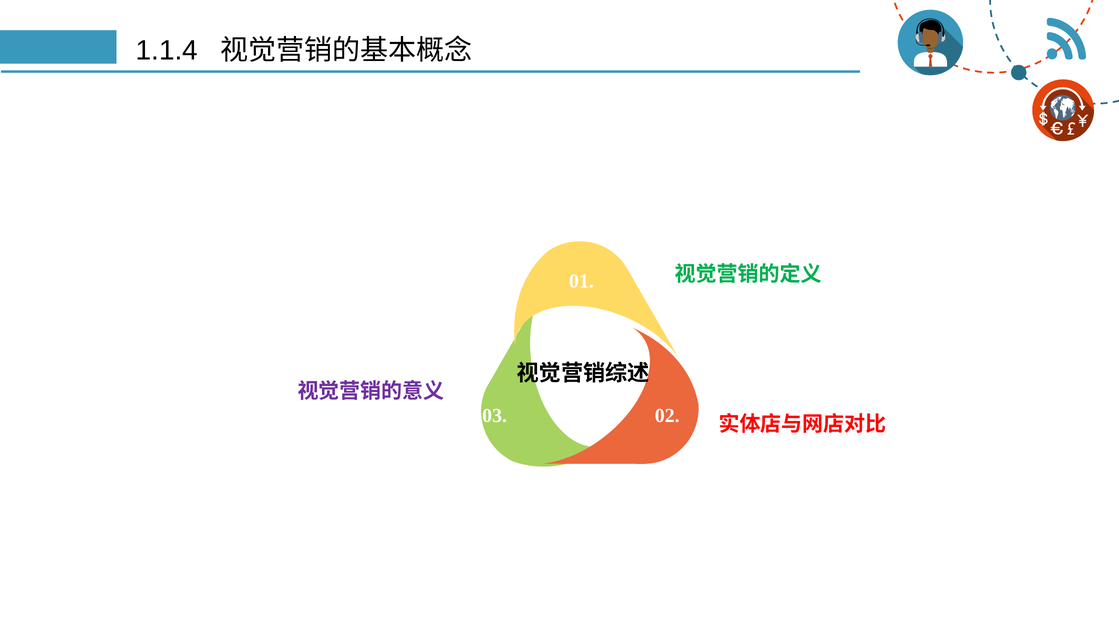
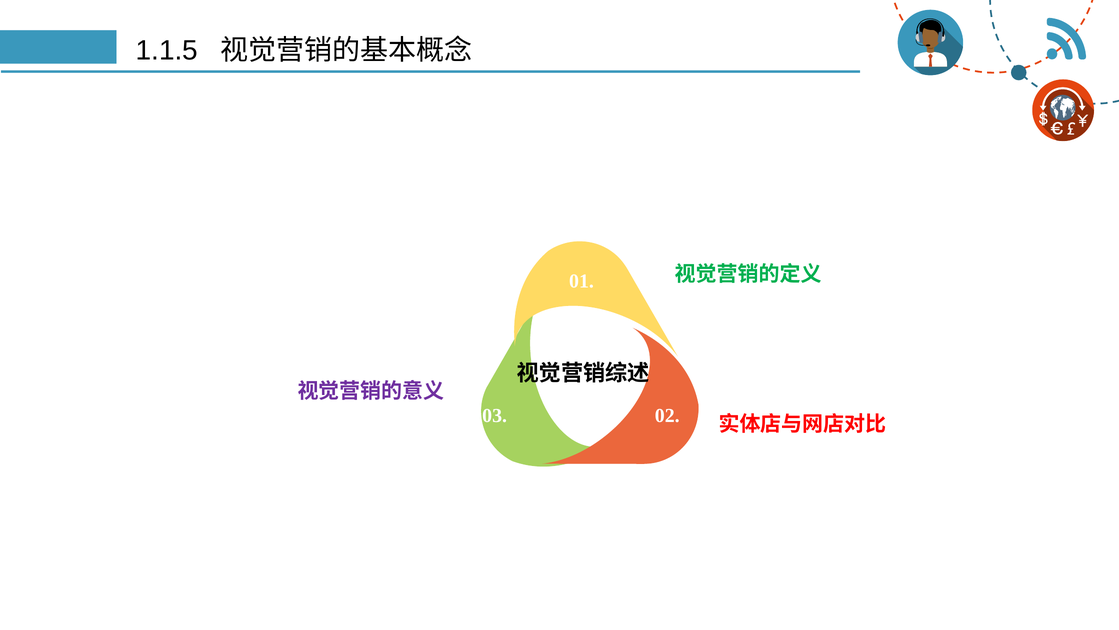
1.1.4: 1.1.4 -> 1.1.5 (167, 51)
